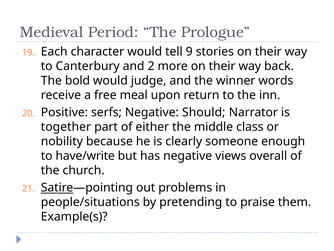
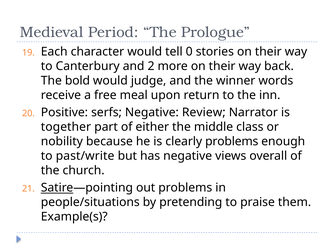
9: 9 -> 0 (189, 51)
Should: Should -> Review (204, 112)
clearly someone: someone -> problems (232, 141)
have/write: have/write -> past/write (85, 156)
